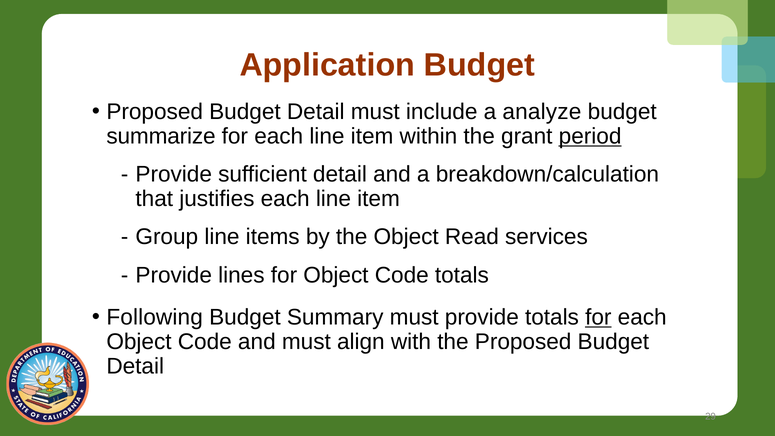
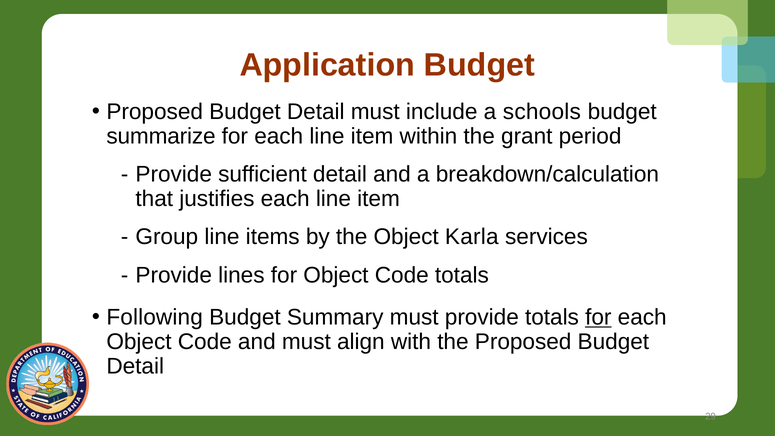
analyze: analyze -> schools (542, 112)
period underline: present -> none (590, 136)
Read: Read -> Karla (472, 237)
